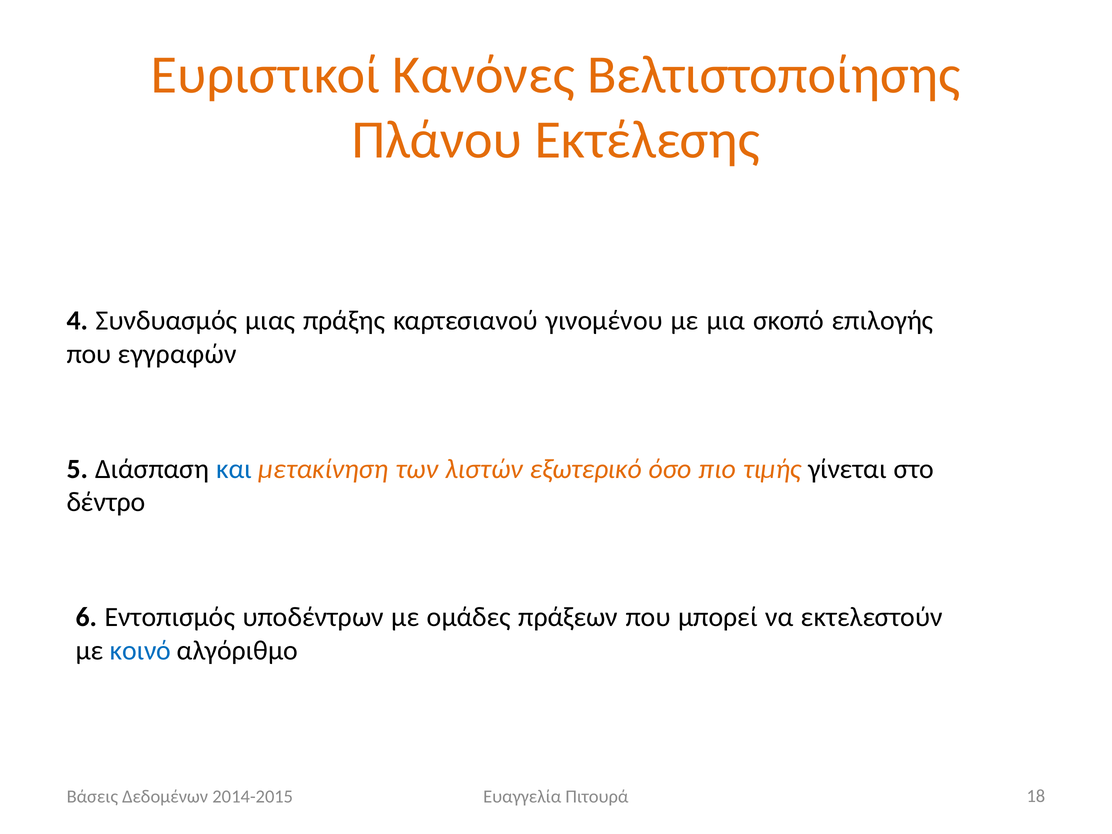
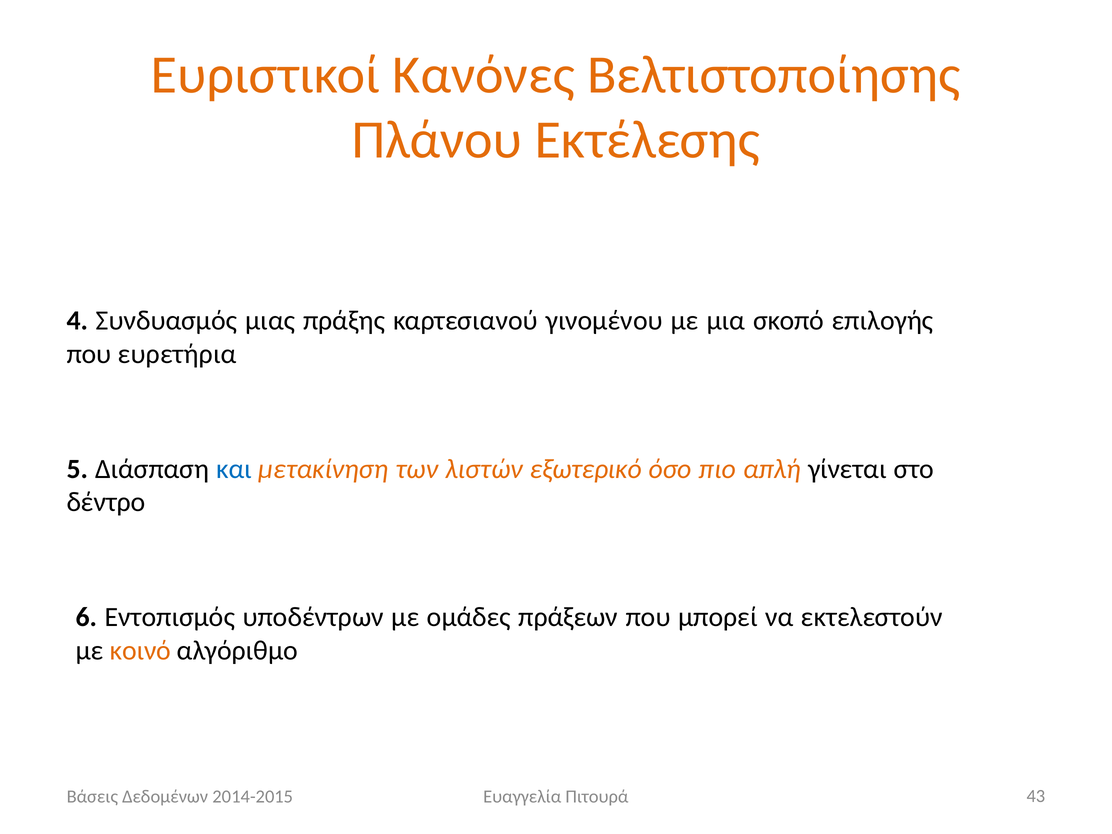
εγγραφών: εγγραφών -> ευρετήρια (177, 354)
τιμής: τιμής -> απλή (772, 469)
κοινό colour: blue -> orange (140, 650)
18: 18 -> 43 (1036, 796)
